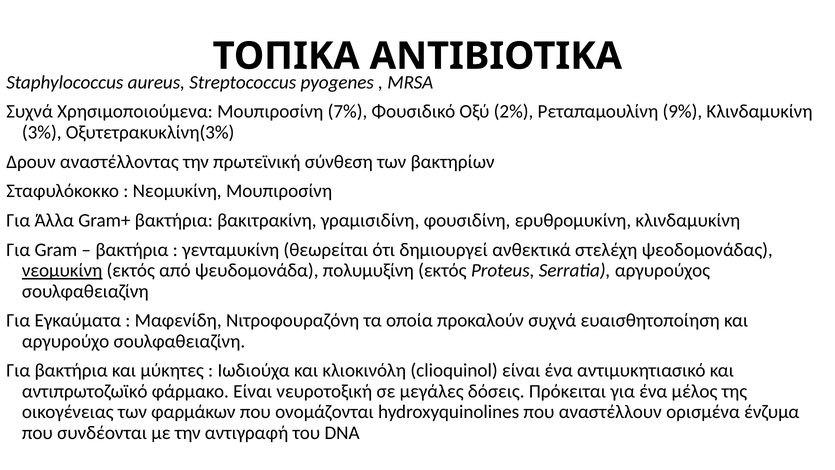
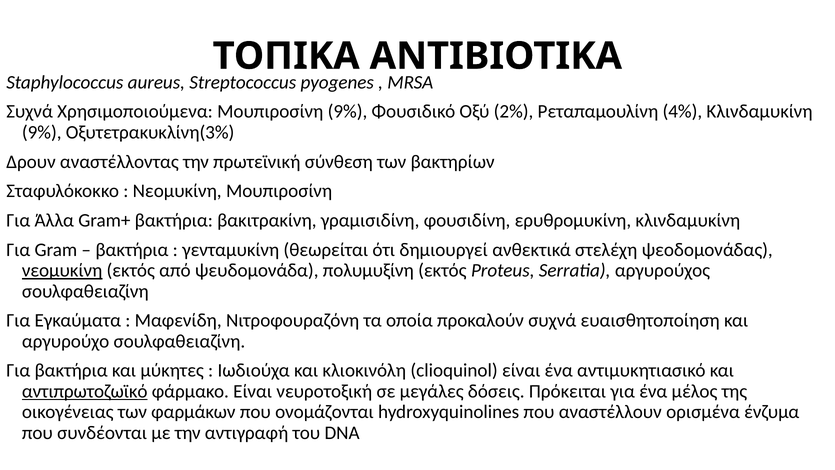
Μουπιροσίνη 7%: 7% -> 9% (347, 112)
9%: 9% -> 4% (682, 112)
3%: 3% -> 9% (42, 132)
αντιπρωτοζωϊκό underline: none -> present (85, 391)
